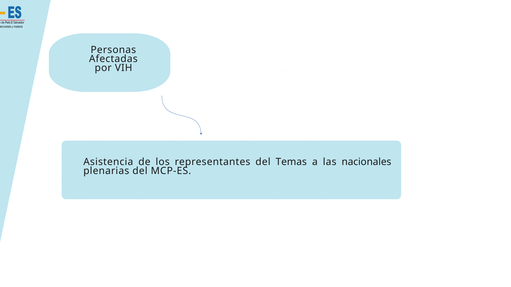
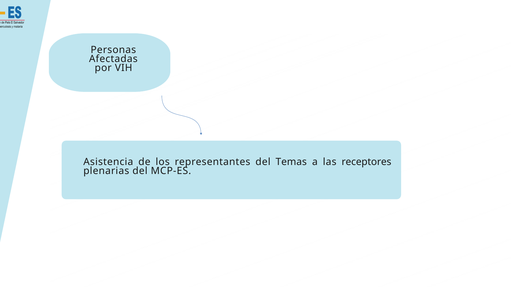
nacionales: nacionales -> receptores (366, 162)
